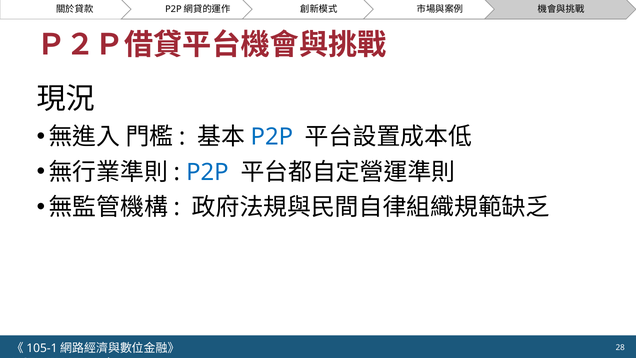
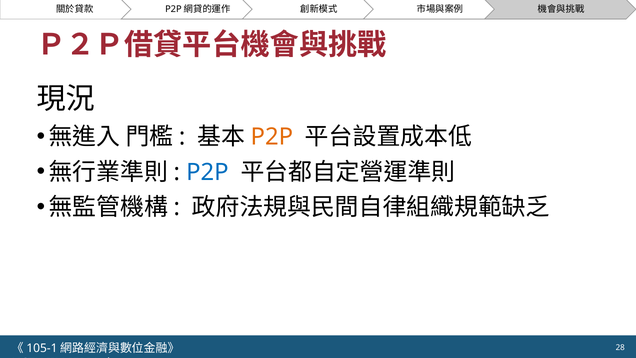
P2P colour: blue -> orange (272, 137)
